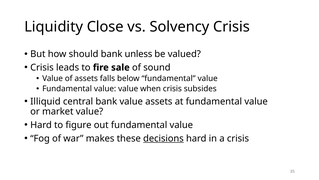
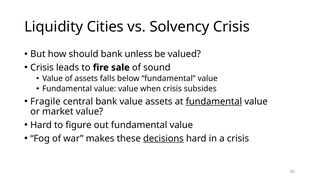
Close: Close -> Cities (105, 27)
Illiquid: Illiquid -> Fragile (45, 101)
fundamental underline: none -> present (214, 101)
